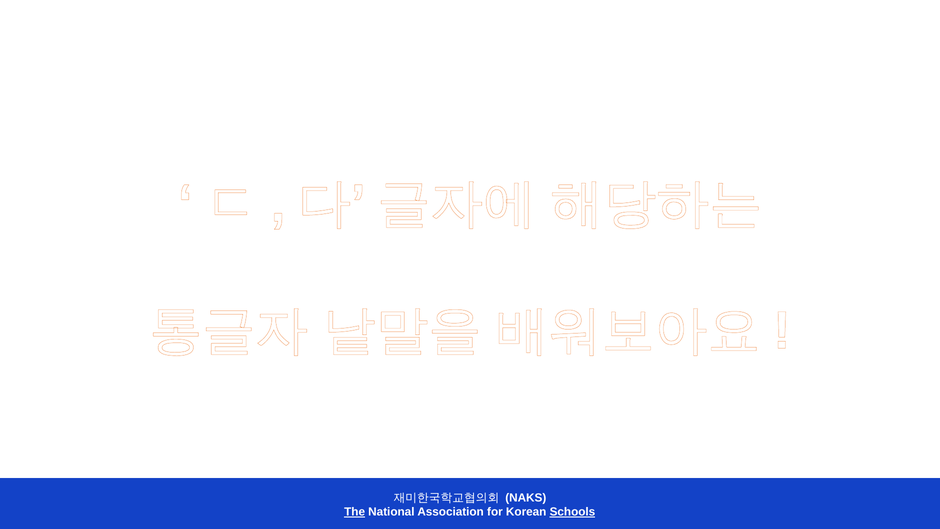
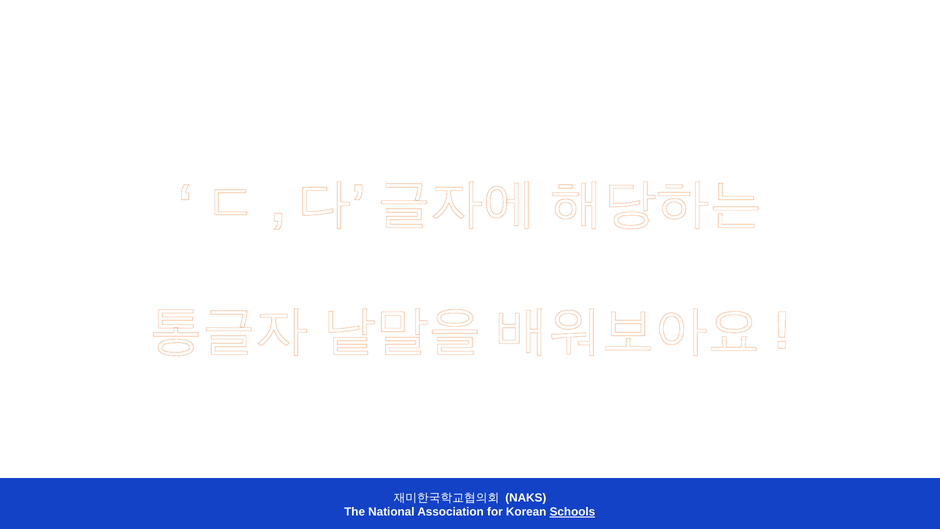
The underline: present -> none (355, 512)
